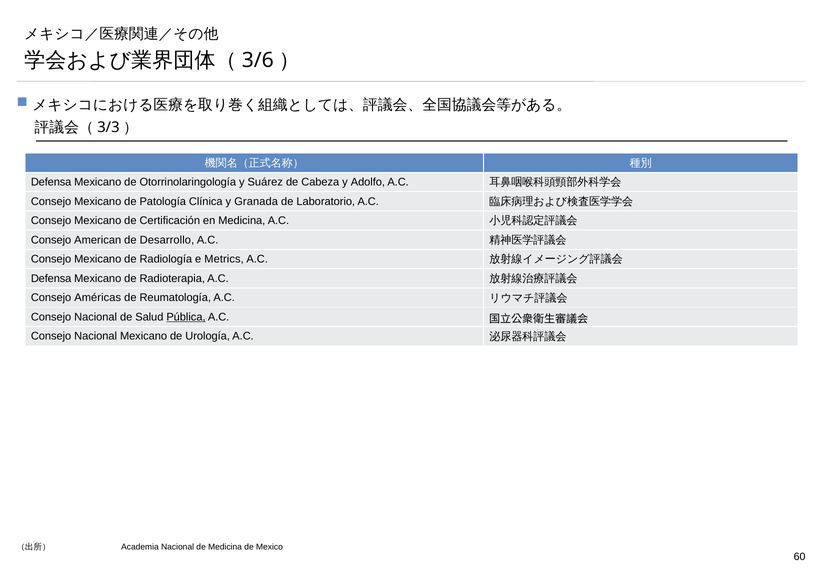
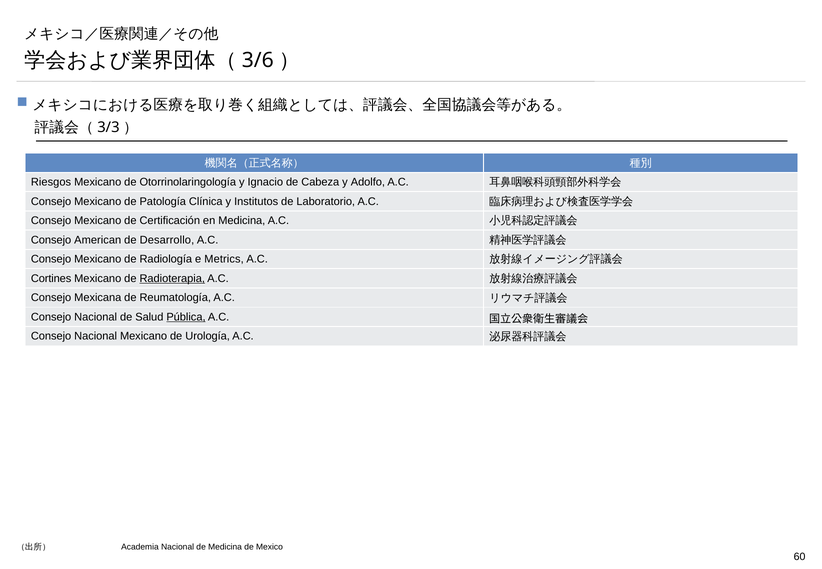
Defensa: Defensa -> Riesgos (51, 182)
Suárez: Suárez -> Ignacio (265, 182)
Granada: Granada -> Institutos (256, 201)
Defensa: Defensa -> Cortines (51, 279)
Radioterapia underline: none -> present (172, 279)
Américas: Américas -> Mexicana (98, 298)
